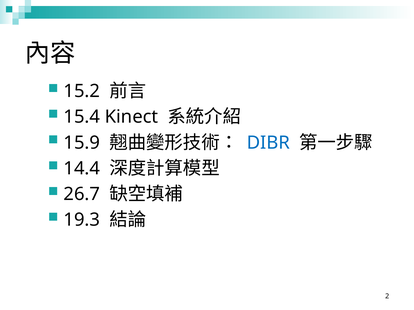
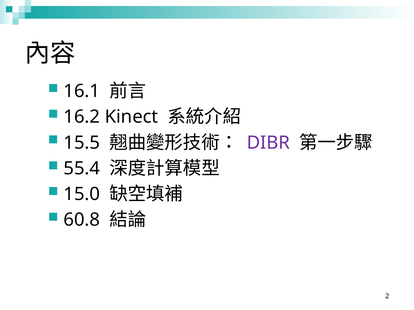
15.2: 15.2 -> 16.1 (82, 91)
15.4: 15.4 -> 16.2 (82, 117)
15.9: 15.9 -> 15.5 (82, 143)
DIBR colour: blue -> purple (268, 143)
14.4: 14.4 -> 55.4 (82, 169)
26.7: 26.7 -> 15.0 (82, 194)
19.3: 19.3 -> 60.8 (82, 220)
